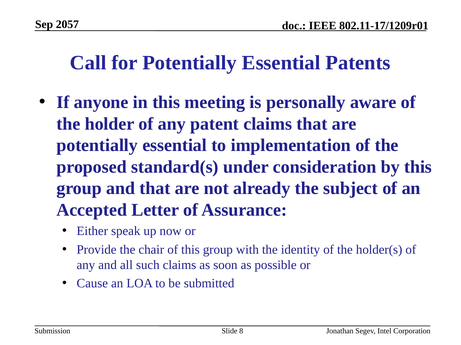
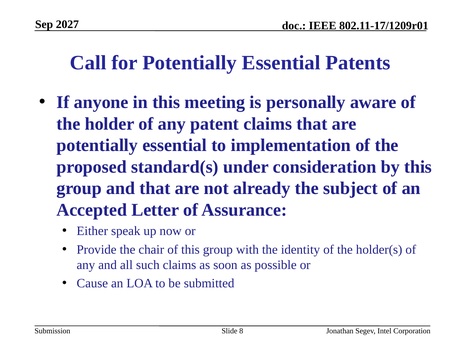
2057: 2057 -> 2027 (67, 24)
